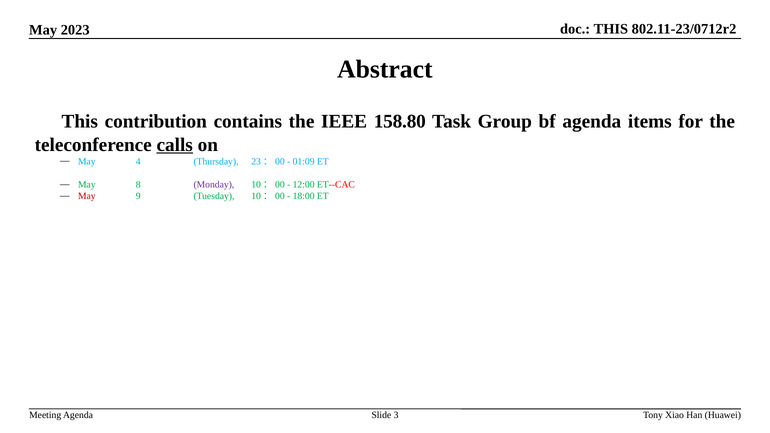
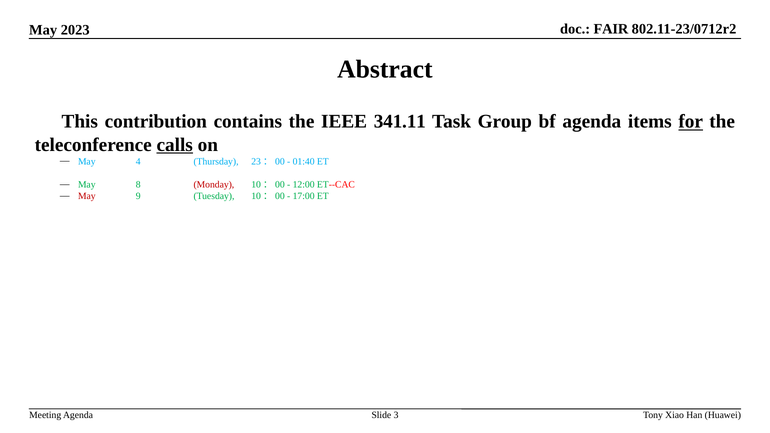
THIS: THIS -> FAIR (611, 29)
158.80: 158.80 -> 341.11 (400, 122)
for underline: none -> present (691, 122)
01:09: 01:09 -> 01:40 (304, 161)
Monday colour: purple -> red (214, 185)
18:00: 18:00 -> 17:00 (304, 196)
